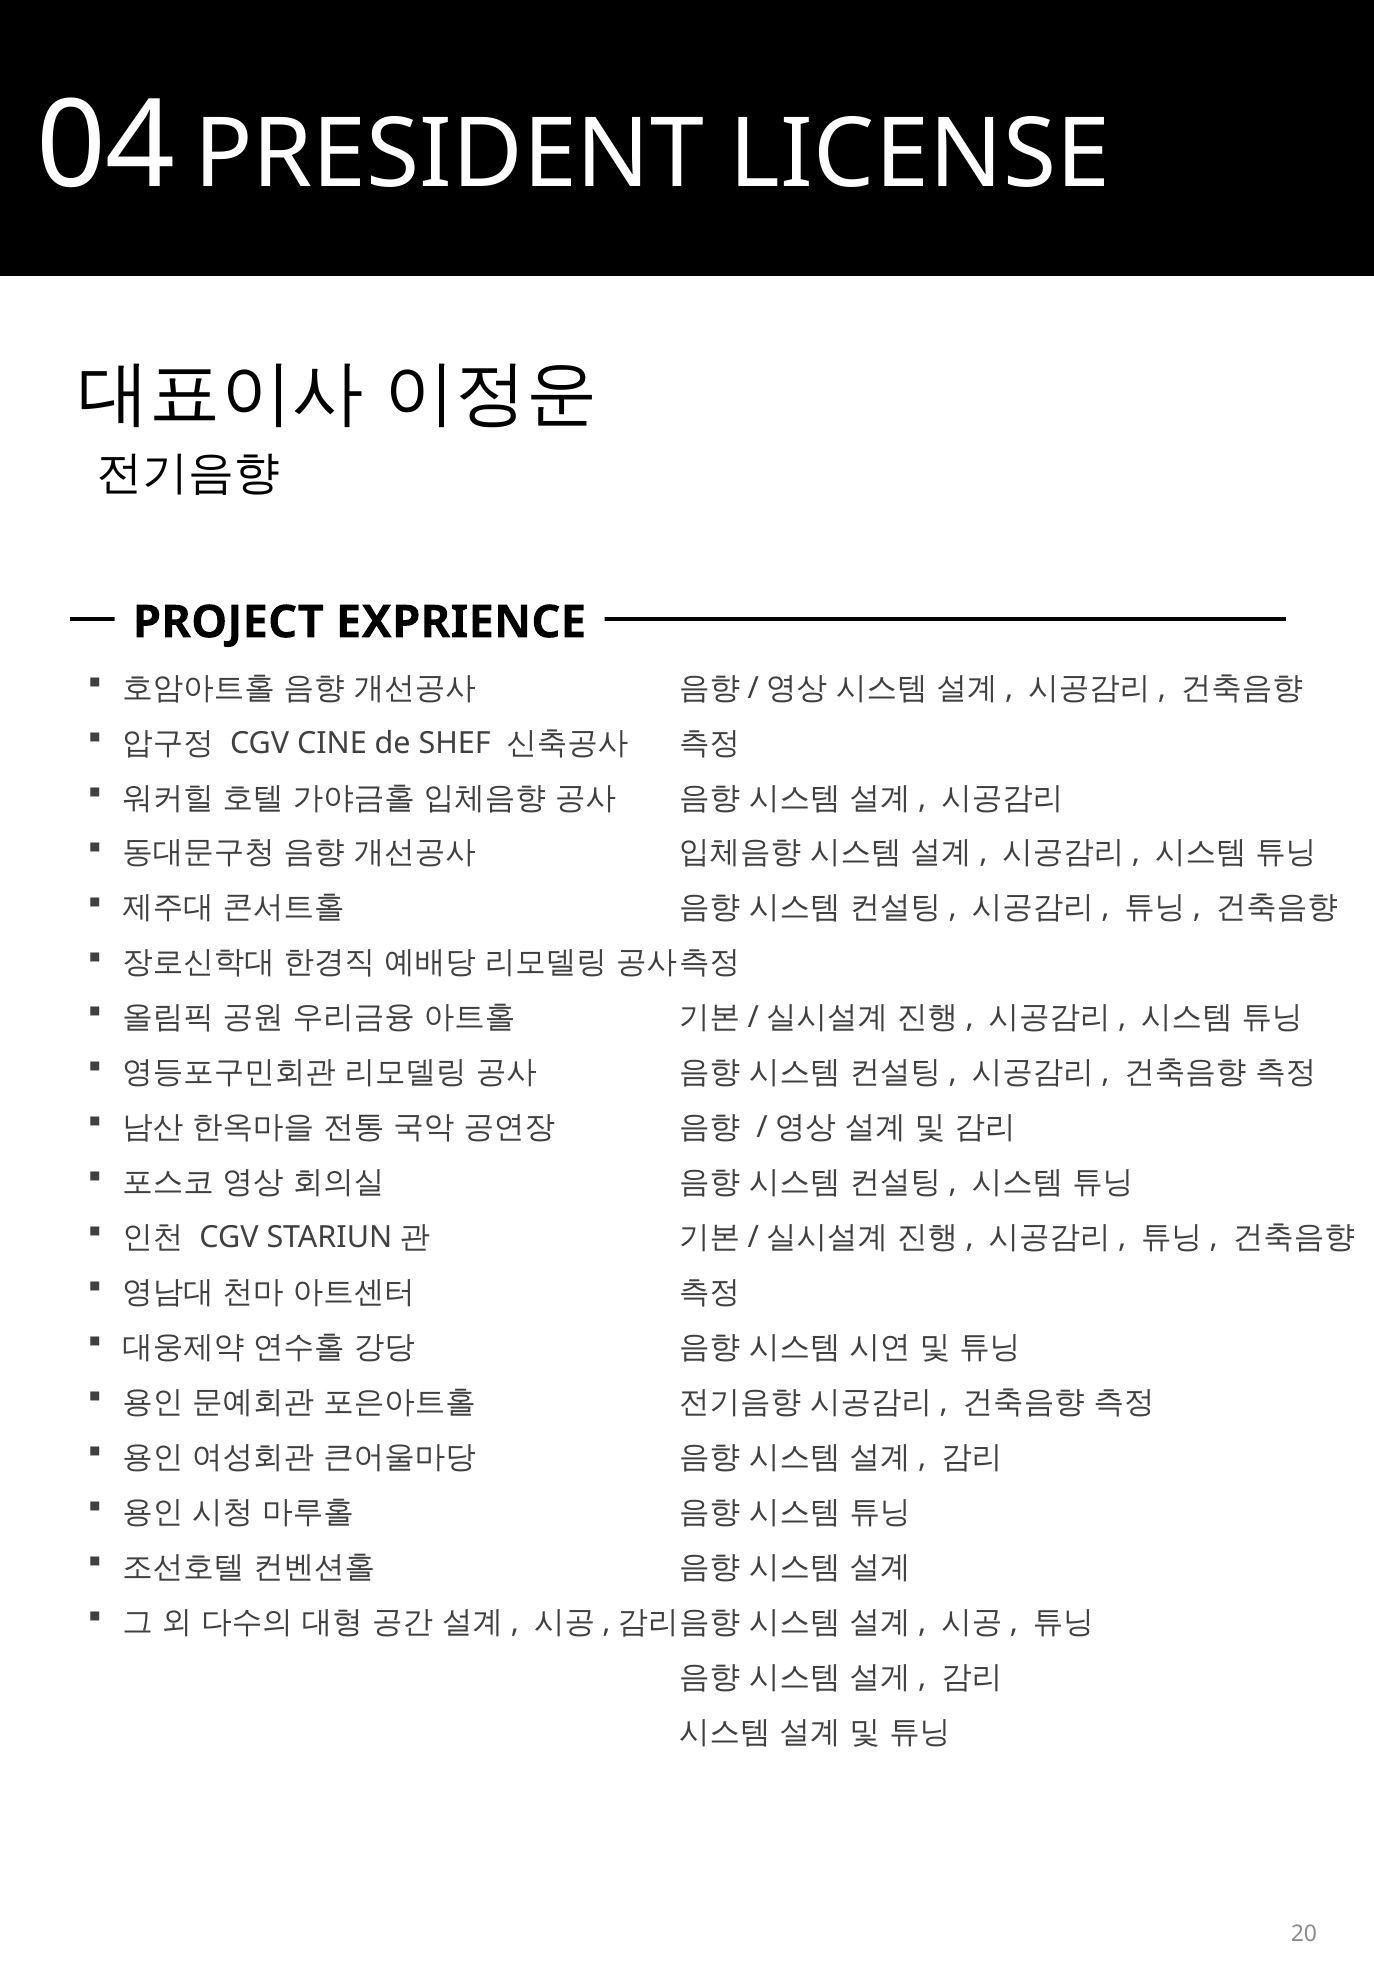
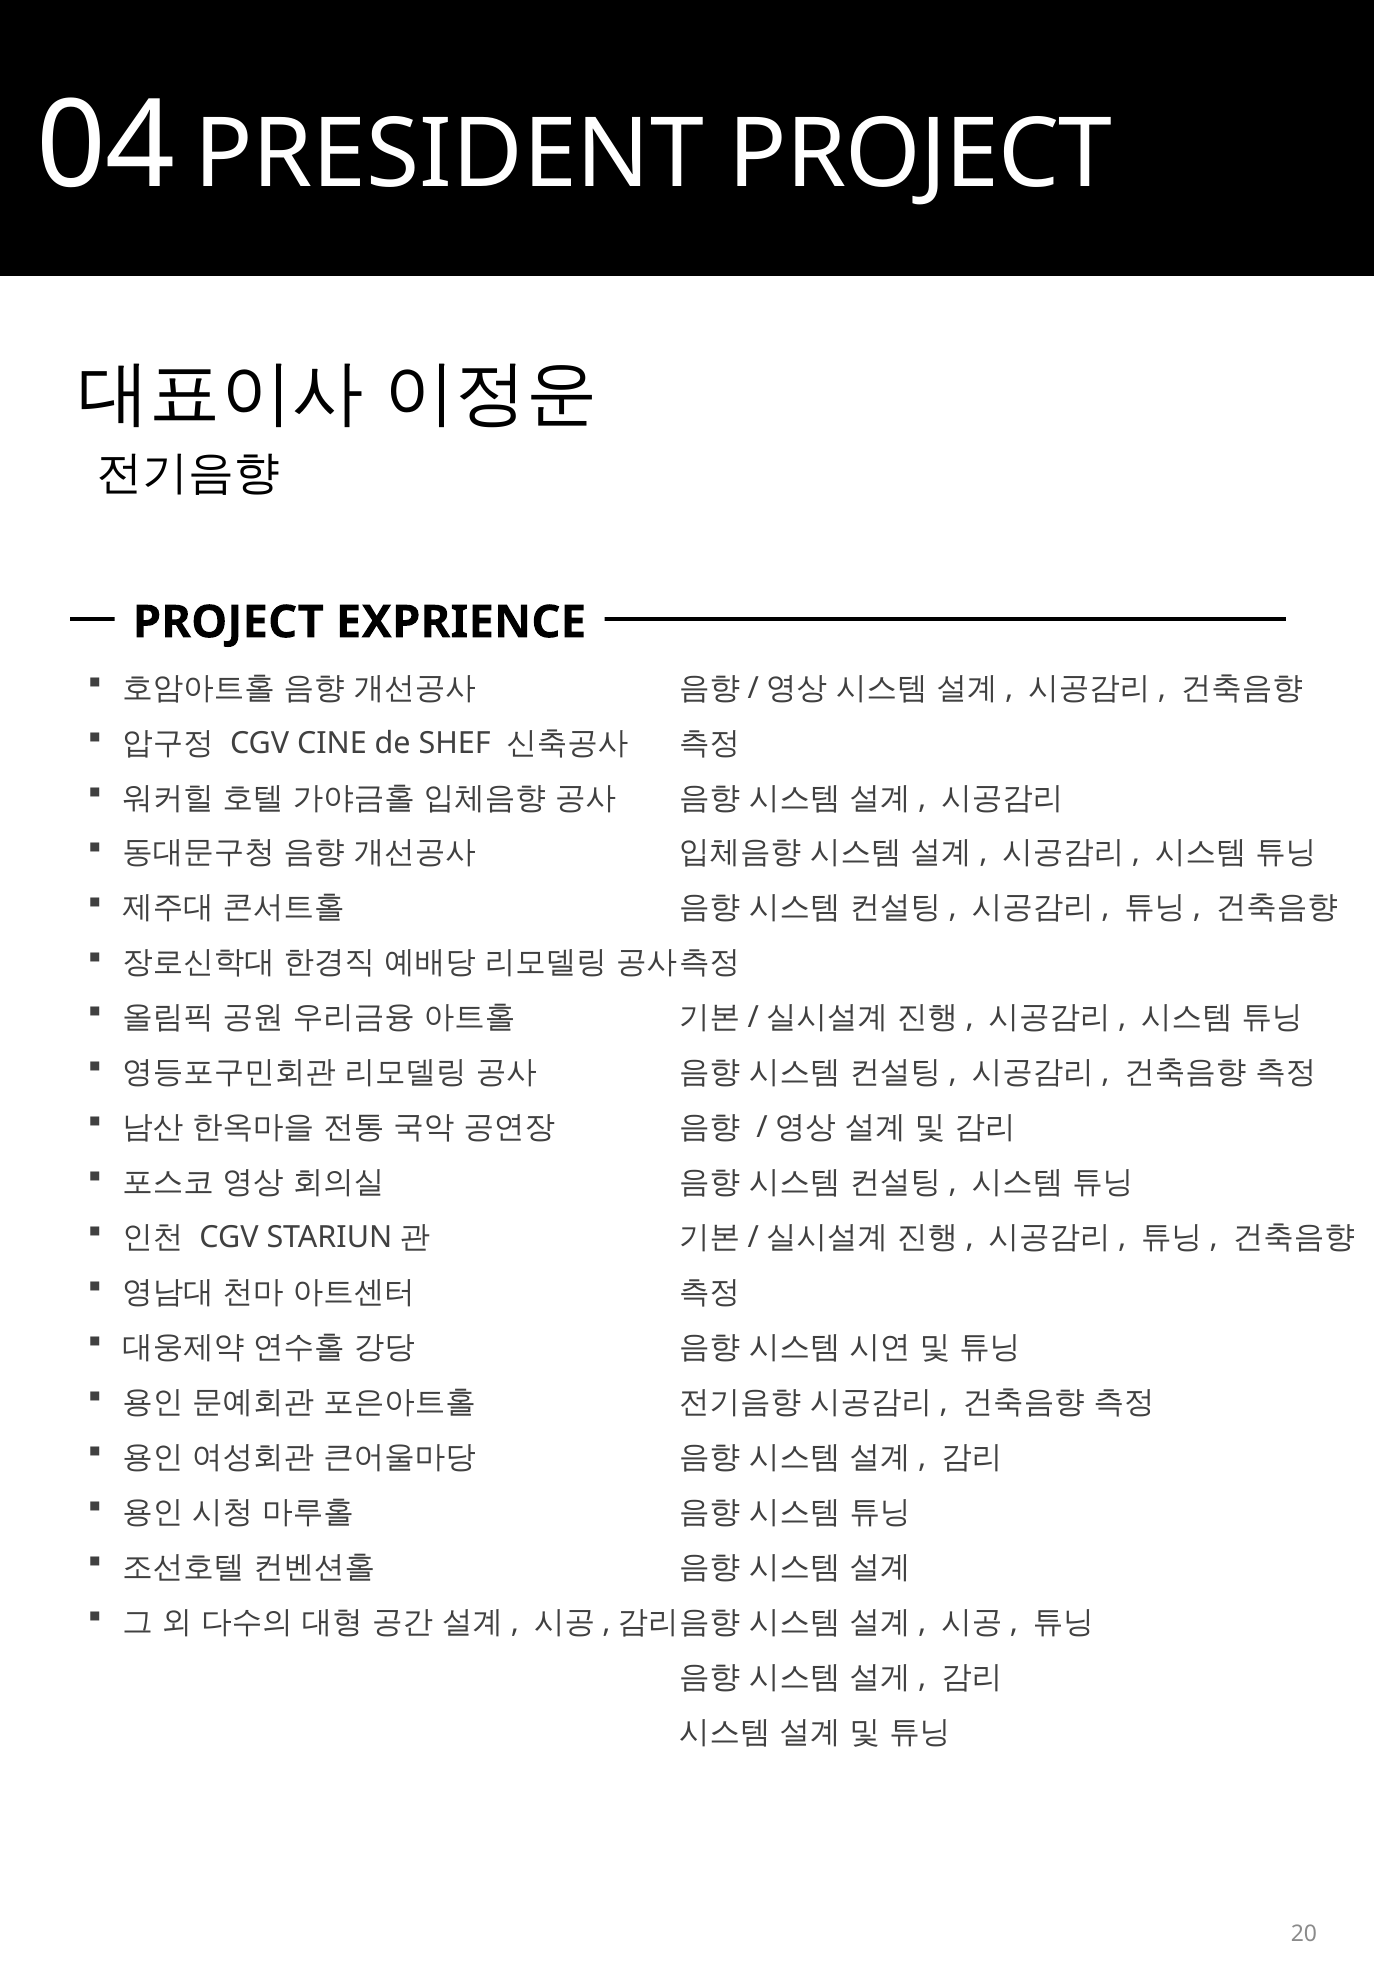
PRESIDENT LICENSE: LICENSE -> PROJECT (921, 154)
